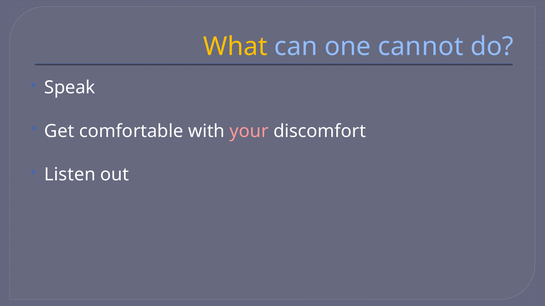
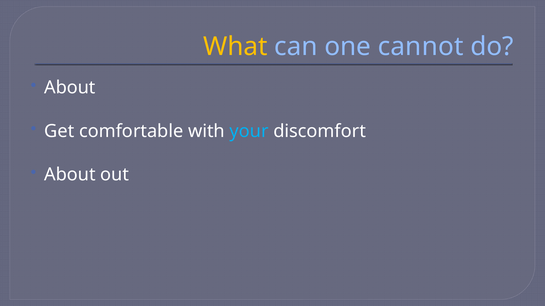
Speak: Speak -> About (70, 88)
your colour: pink -> light blue (249, 131)
Listen: Listen -> About (70, 175)
